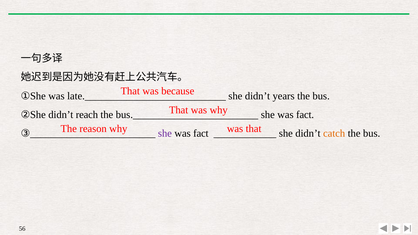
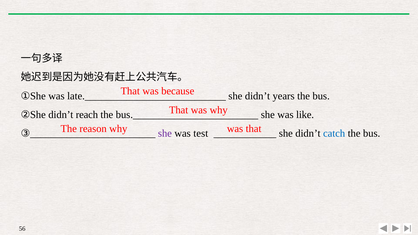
fact: fact -> like (305, 115)
fact: fact -> test (201, 134)
catch colour: orange -> blue (334, 134)
